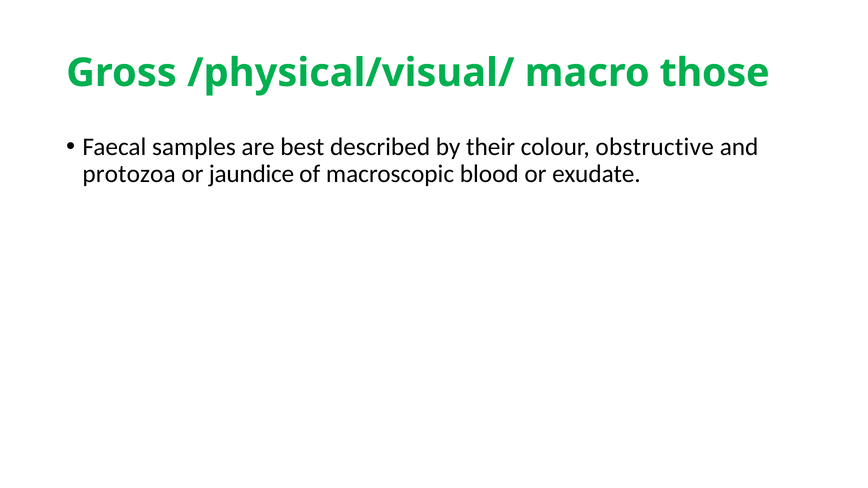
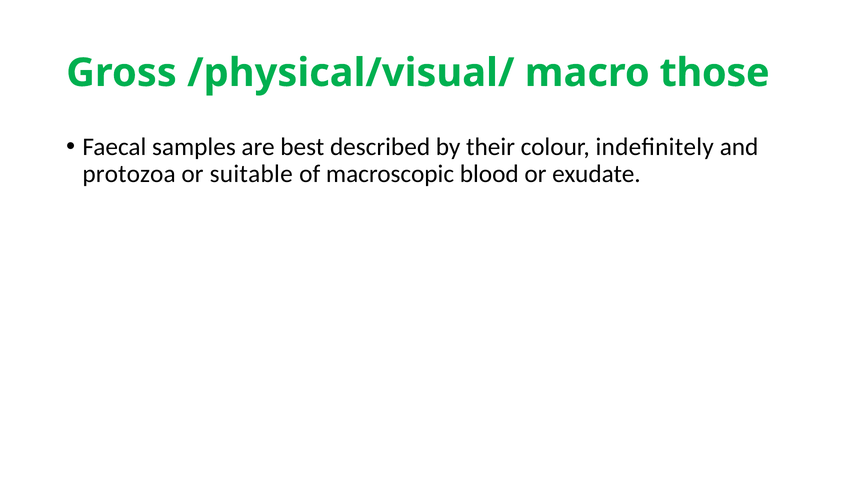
obstructive: obstructive -> indeﬁnitely (655, 147)
jaundice: jaundice -> suitable (251, 174)
